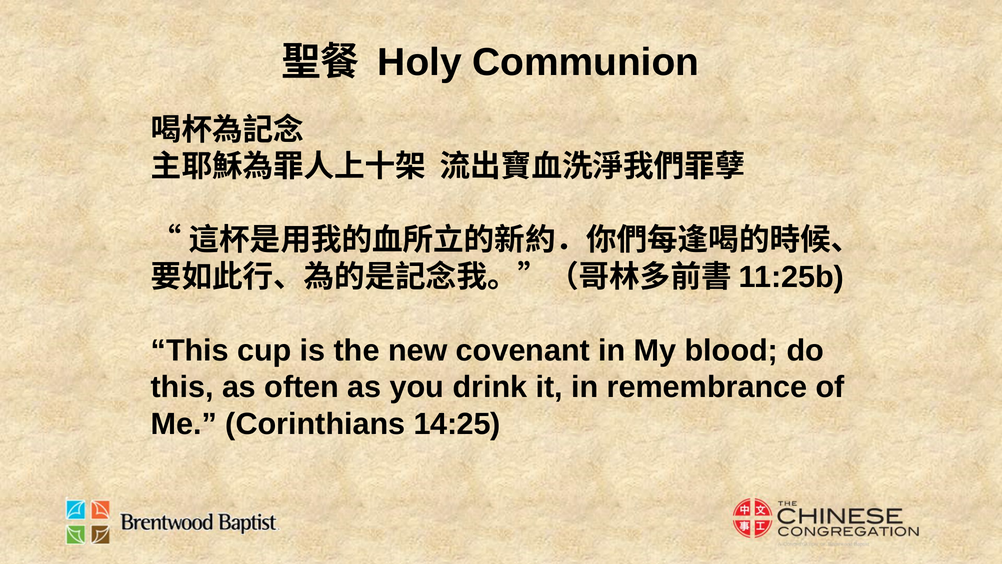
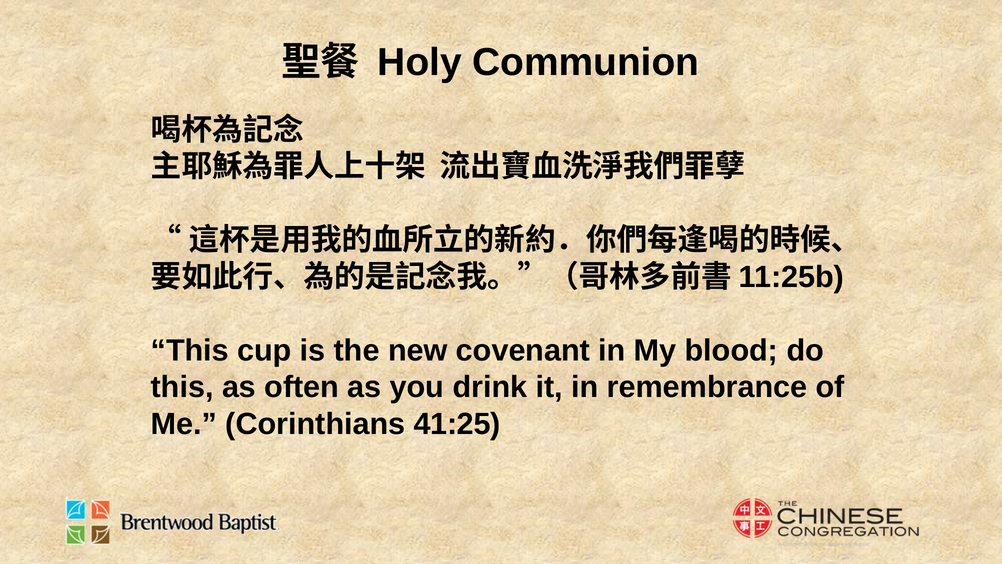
14:25: 14:25 -> 41:25 (457, 424)
